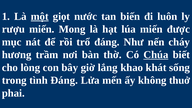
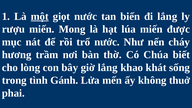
đi luôn: luôn -> lắng (167, 16)
trổ đáng: đáng -> nước (107, 42)
Chúa underline: present -> none (156, 55)
tình Đáng: Đáng -> Gánh (64, 80)
